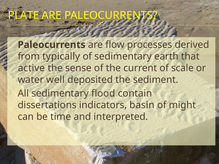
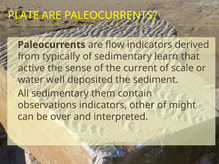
flow processes: processes -> indicators (150, 45)
earth: earth -> learn (166, 57)
flood: flood -> them (103, 94)
dissertations: dissertations -> observations (47, 105)
basin: basin -> other (142, 105)
time: time -> over (61, 117)
